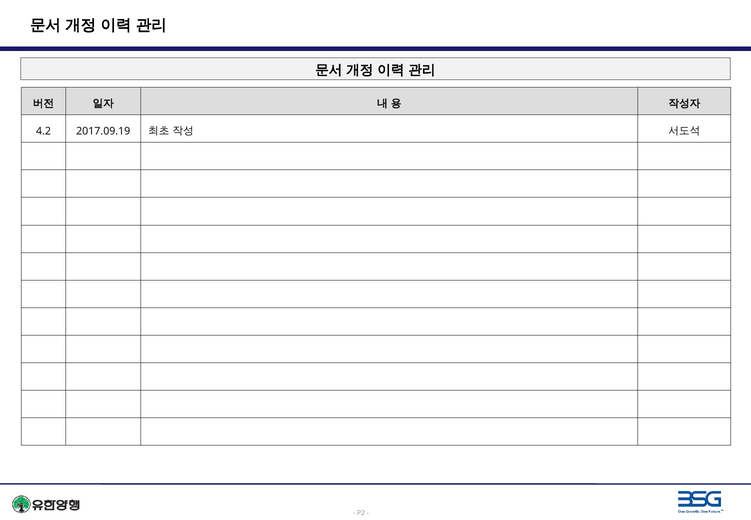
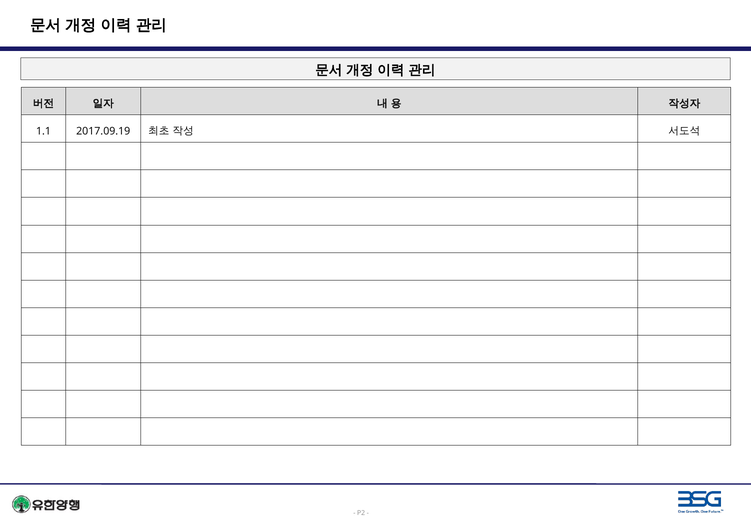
4.2: 4.2 -> 1.1 (44, 131)
